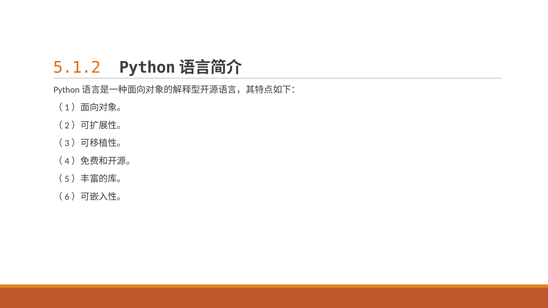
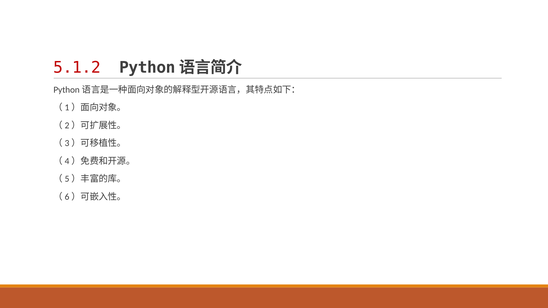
5.1.2 colour: orange -> red (77, 67)
